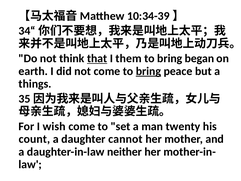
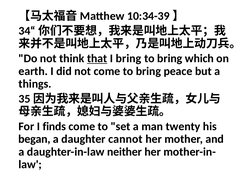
I them: them -> bring (129, 58)
began: began -> which (199, 58)
bring underline: present -> none (148, 71)
wish: wish -> finds (54, 126)
count: count -> began (34, 139)
